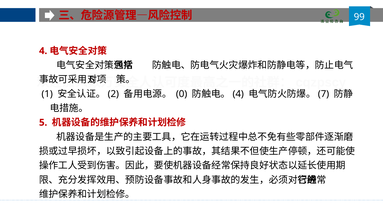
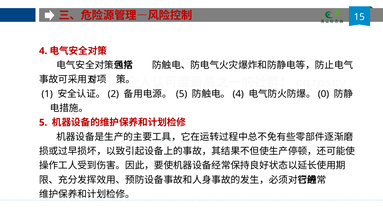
99: 99 -> 15 (359, 17)
0: 0 -> 5 (182, 94)
7: 7 -> 0 (324, 94)
